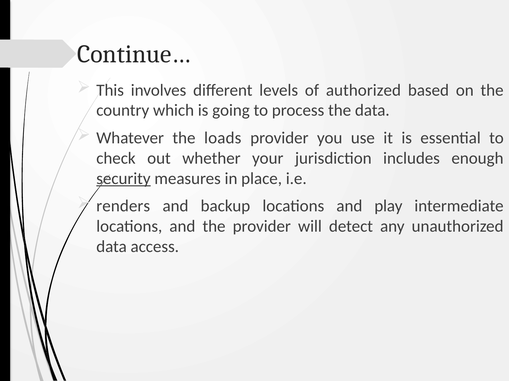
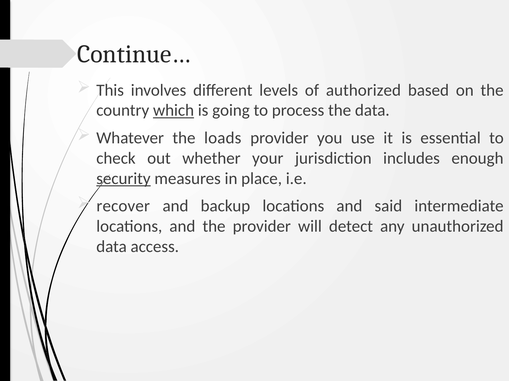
which underline: none -> present (174, 111)
renders: renders -> recover (123, 206)
play: play -> said (388, 206)
